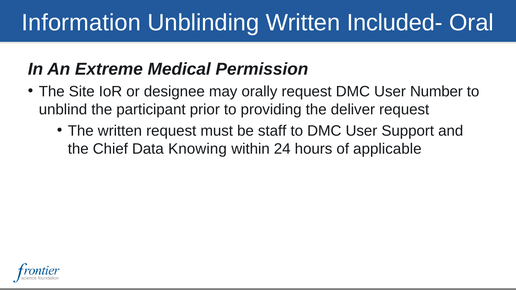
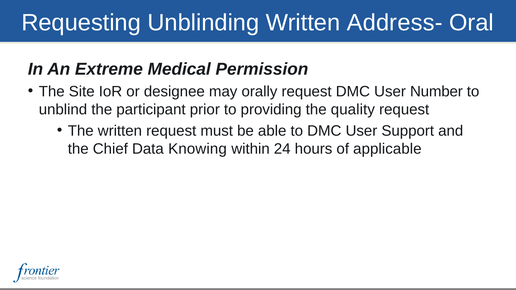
Information: Information -> Requesting (81, 23)
Included-: Included- -> Address- (395, 23)
deliver: deliver -> quality (353, 110)
staff: staff -> able (272, 131)
